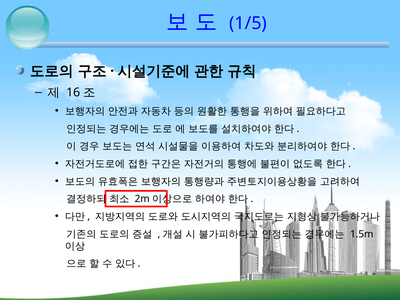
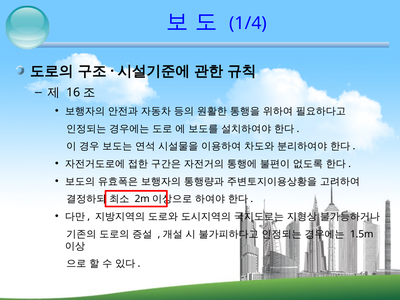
1/5: 1/5 -> 1/4 (248, 23)
